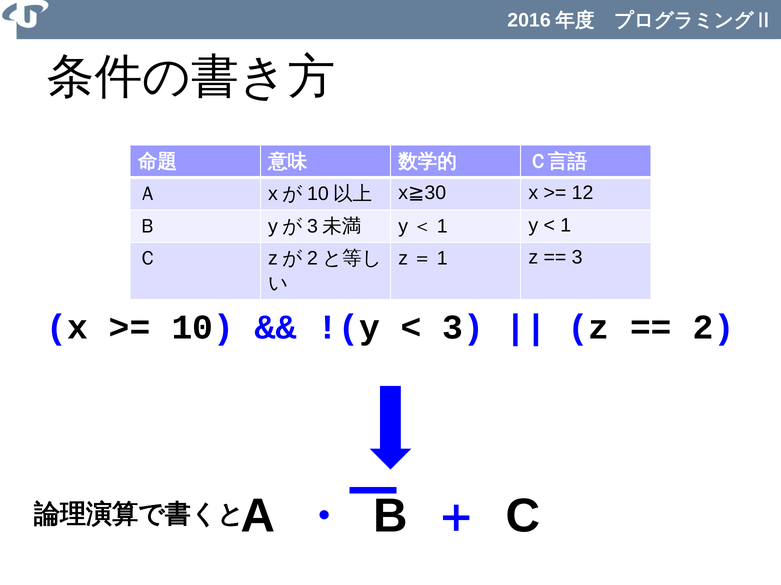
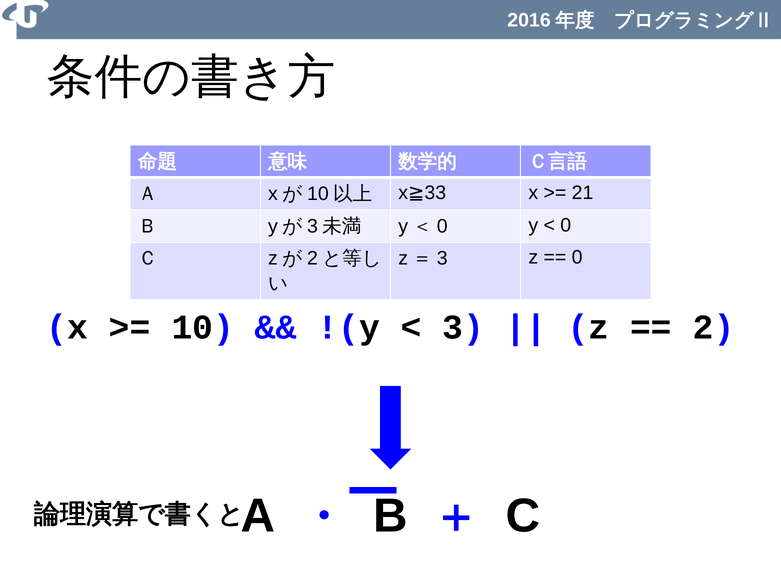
12: 12 -> 21 (583, 193)
30: 30 -> 33 (435, 193)
1: 1 -> 0 (442, 226)
1: 1 -> 0 (566, 225)
1: 1 -> 3 (442, 259)
3: 3 -> 0 (577, 258)
